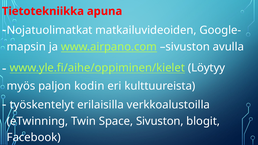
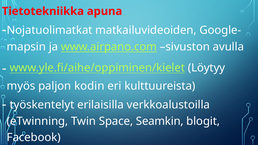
Space Sivuston: Sivuston -> Seamkin (160, 121)
